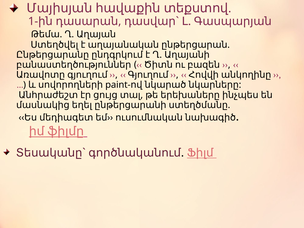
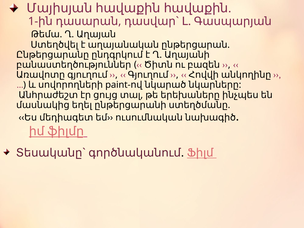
հավաքին տեքստով: տեքստով -> հավաքին (196, 8)
